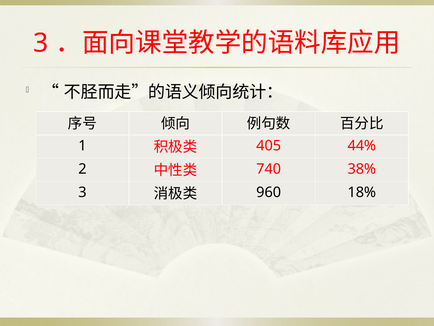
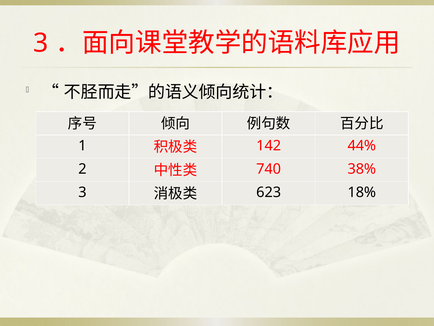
405: 405 -> 142 (269, 145)
960: 960 -> 623 (269, 192)
